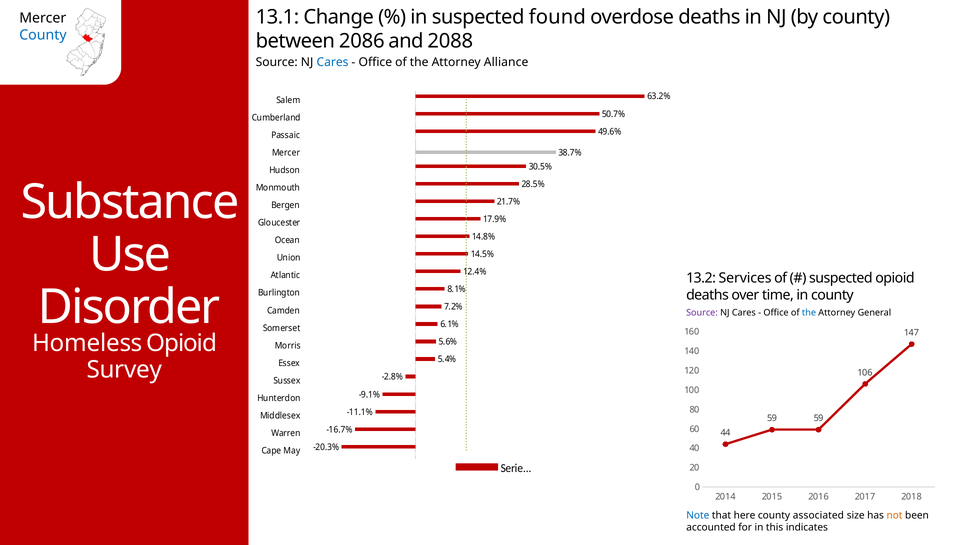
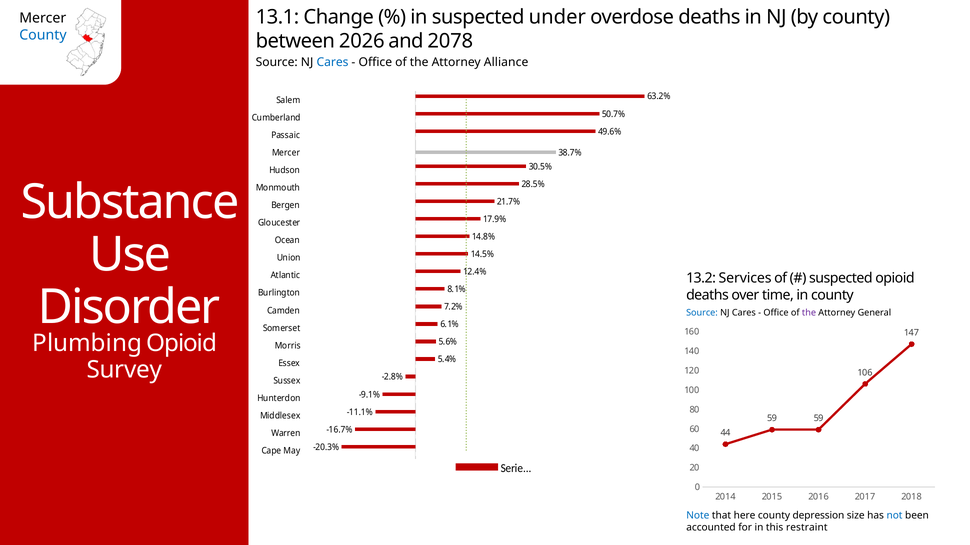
found: found -> under (557, 17)
2086: 2086 -> 2026 (362, 41)
2088: 2088 -> 2078 (450, 41)
Source colour: purple -> blue (702, 313)
the colour: blue -> purple (809, 313)
Homeless: Homeless -> Plumbing (87, 344)
associated: associated -> depression (818, 516)
not colour: orange -> blue (895, 516)
indicates: indicates -> restraint (807, 528)
